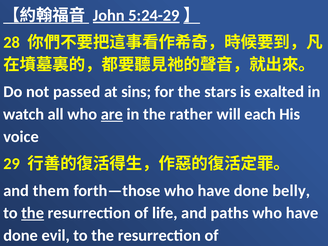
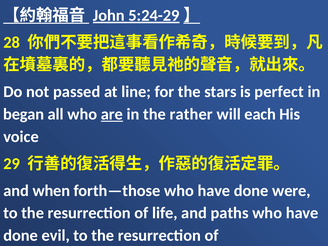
sins: sins -> line (136, 92)
exalted: exalted -> perfect (279, 92)
watch: watch -> began (24, 114)
them: them -> when (51, 191)
belly: belly -> were (291, 191)
the underline: present -> none (33, 213)
